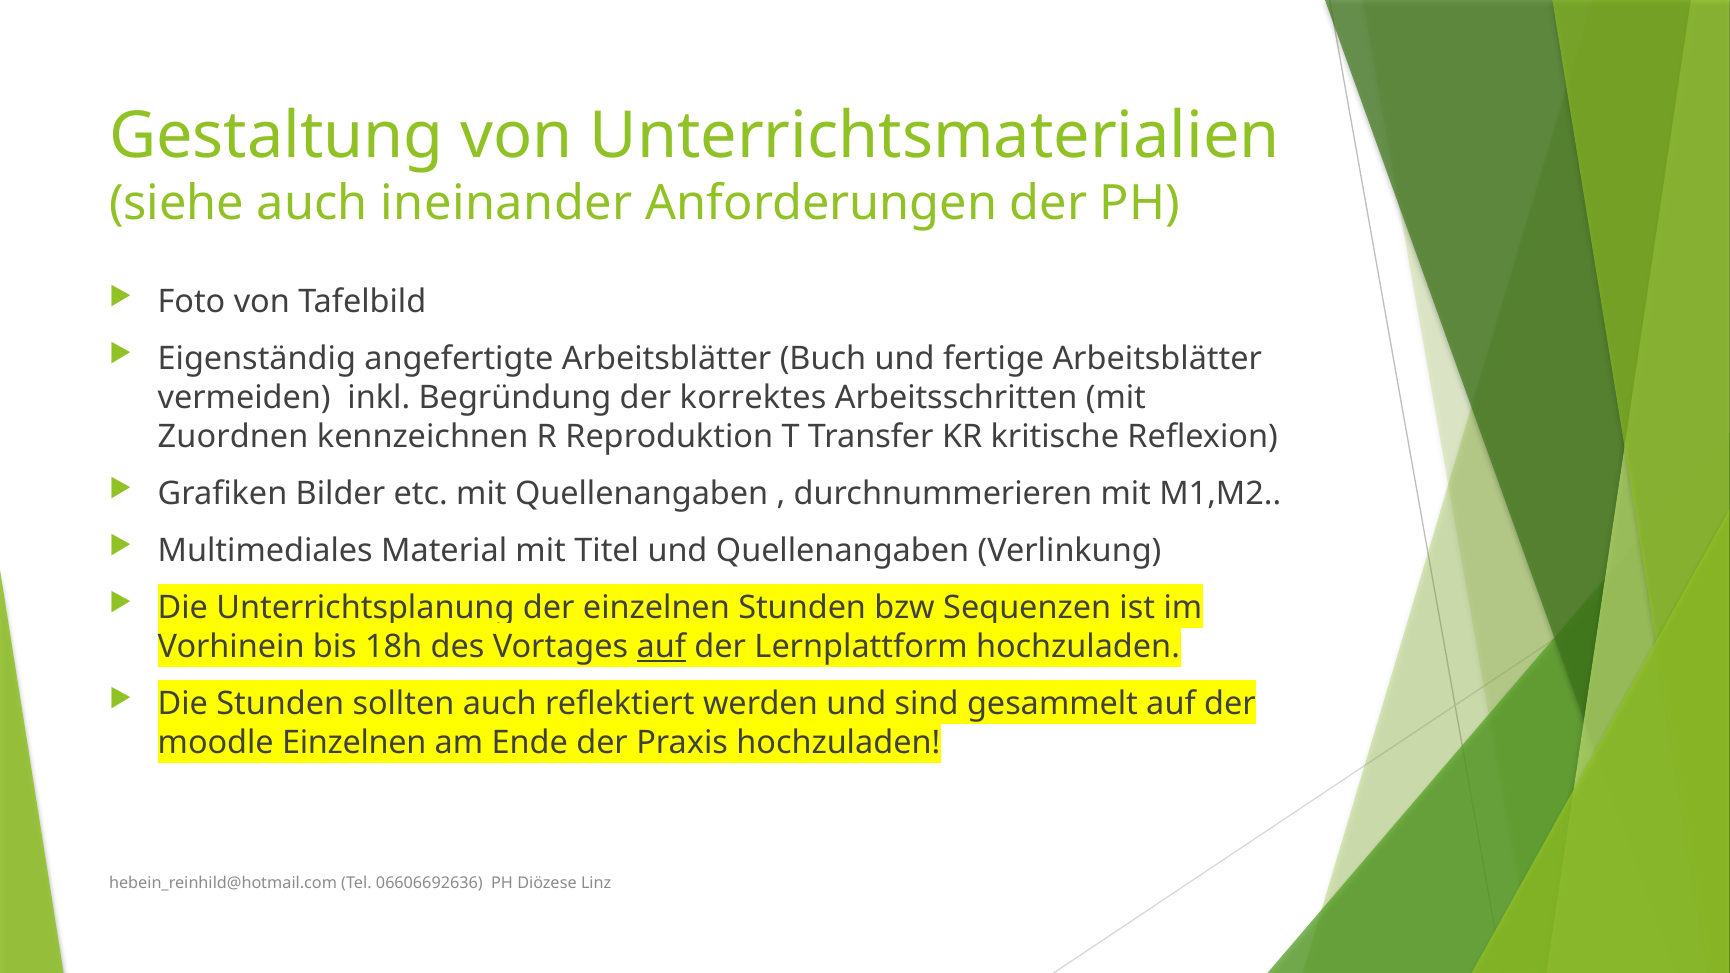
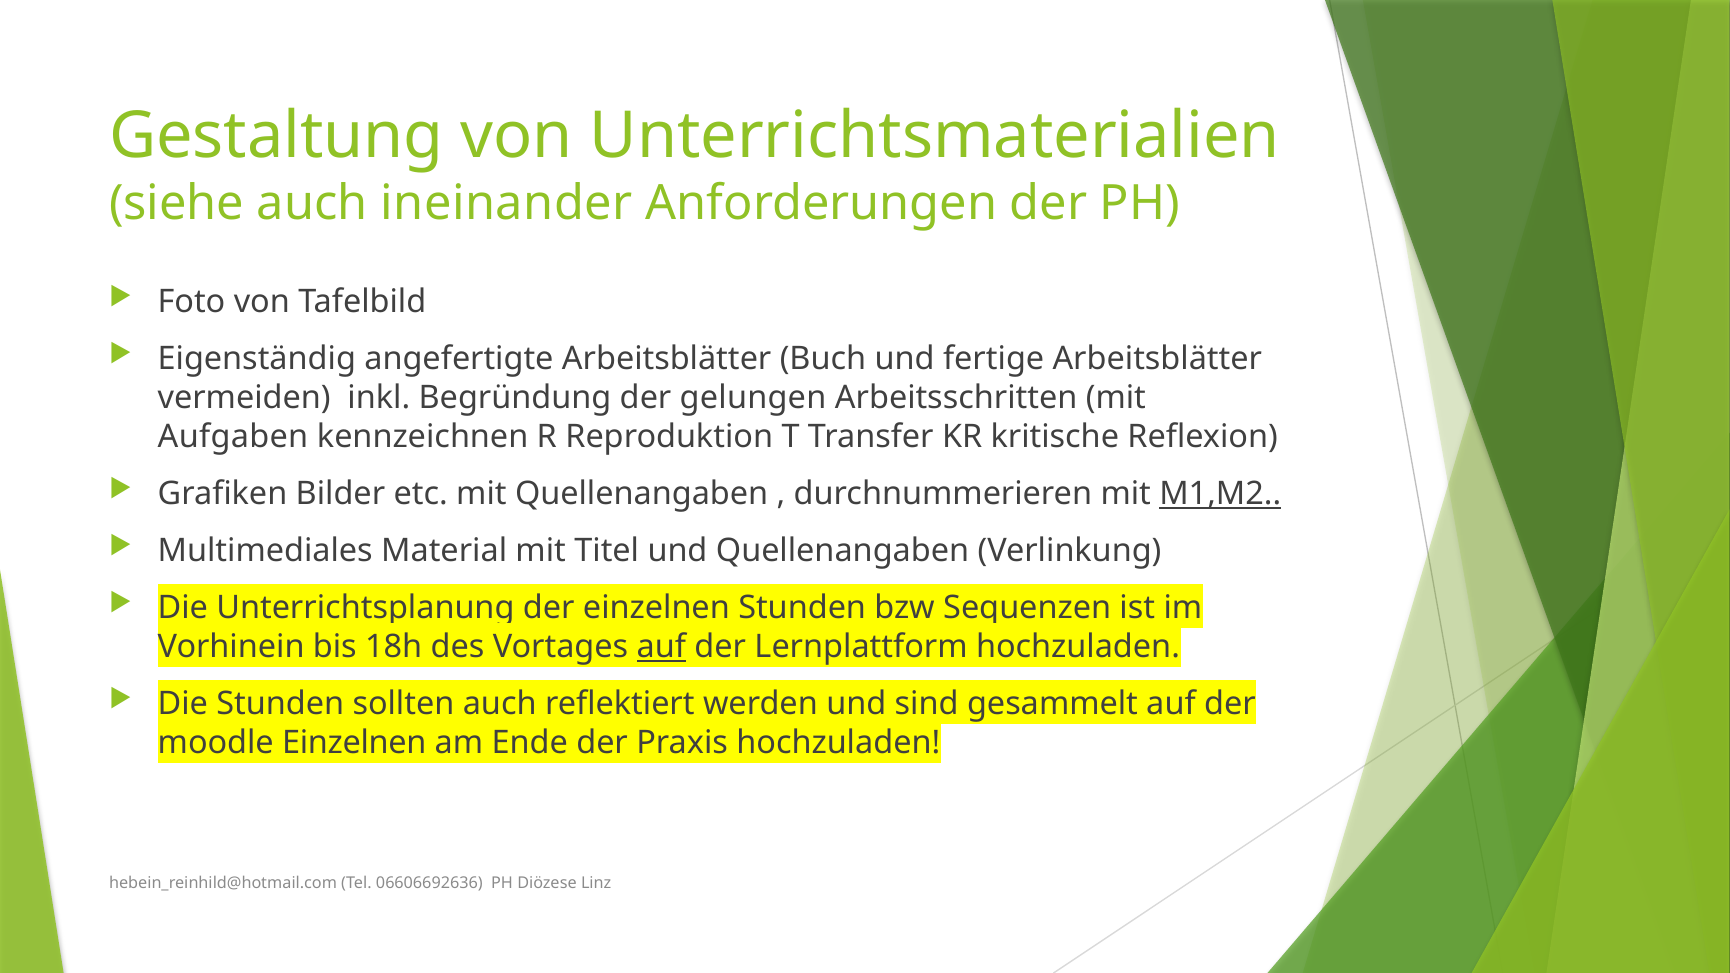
korrektes: korrektes -> gelungen (753, 398)
Zuordnen: Zuordnen -> Aufgaben (233, 437)
M1,M2 underline: none -> present (1220, 494)
